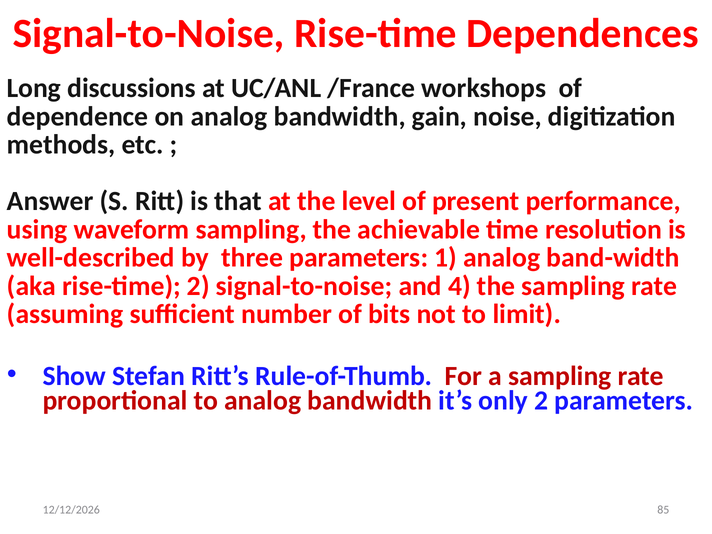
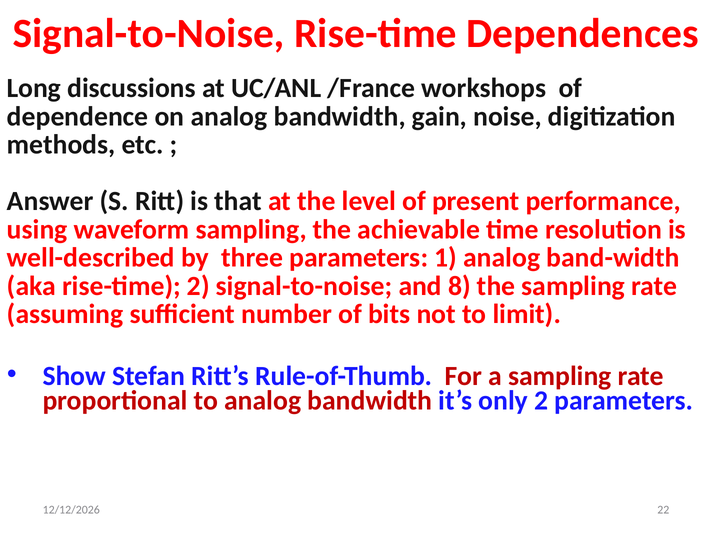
4: 4 -> 8 (459, 286)
85: 85 -> 22 (663, 510)
